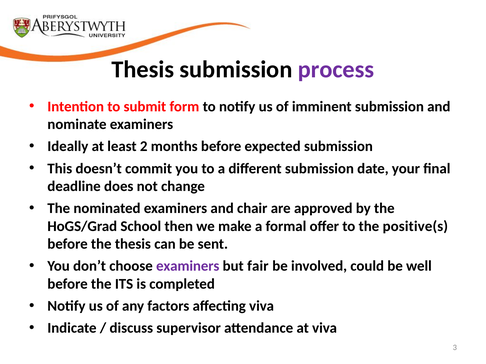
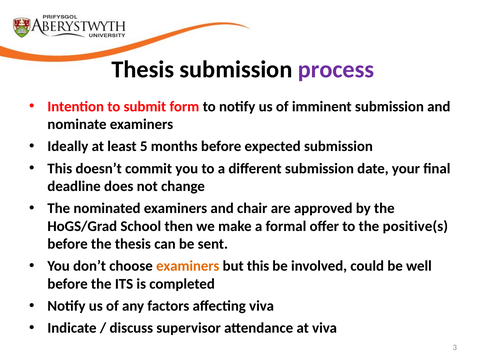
2: 2 -> 5 (144, 147)
examiners colour: purple -> orange (188, 266)
but fair: fair -> this (258, 266)
